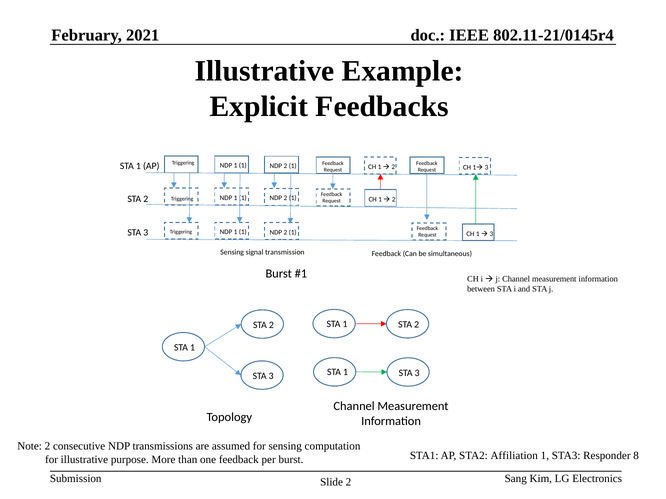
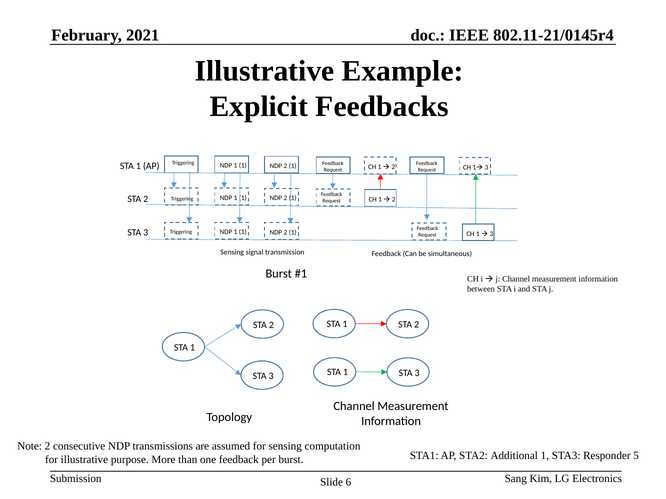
Affiliation: Affiliation -> Additional (514, 456)
8: 8 -> 5 (636, 456)
Slide 2: 2 -> 6 (349, 483)
